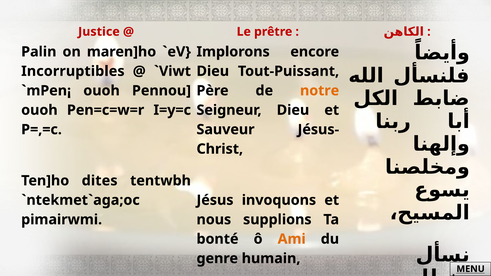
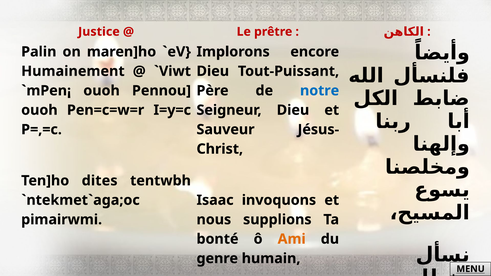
Incorruptibles: Incorruptibles -> Humainement (73, 71)
notre colour: orange -> blue (320, 91)
Jésus: Jésus -> Isaac (215, 200)
